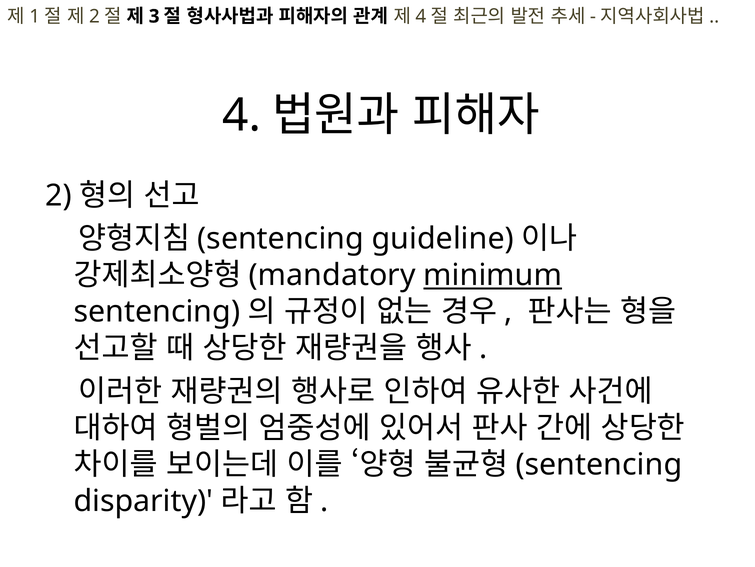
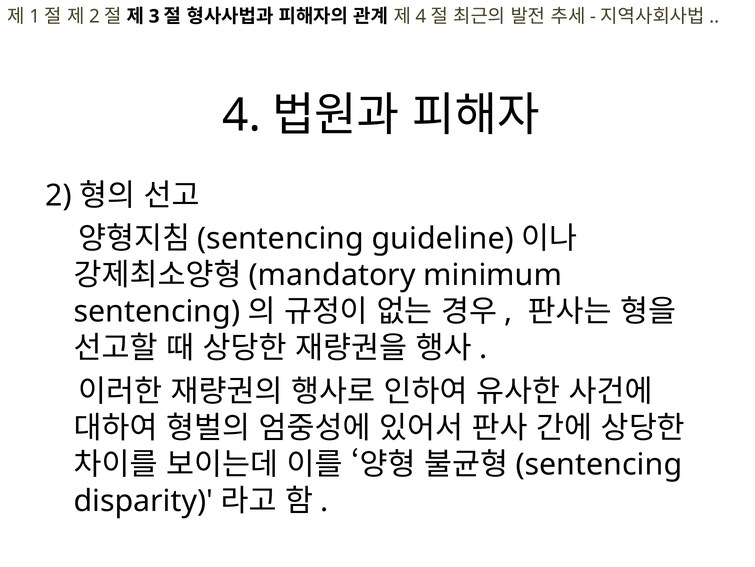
minimum underline: present -> none (493, 275)
